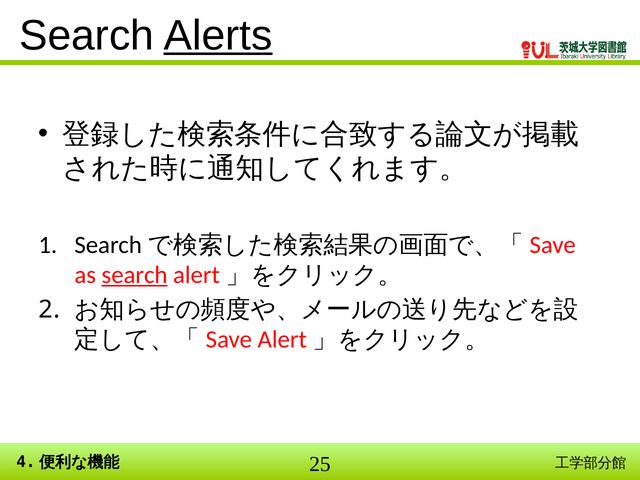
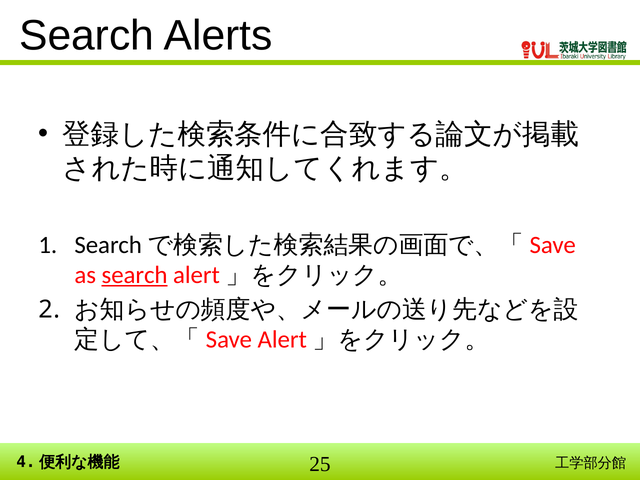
Alerts underline: present -> none (218, 36)
